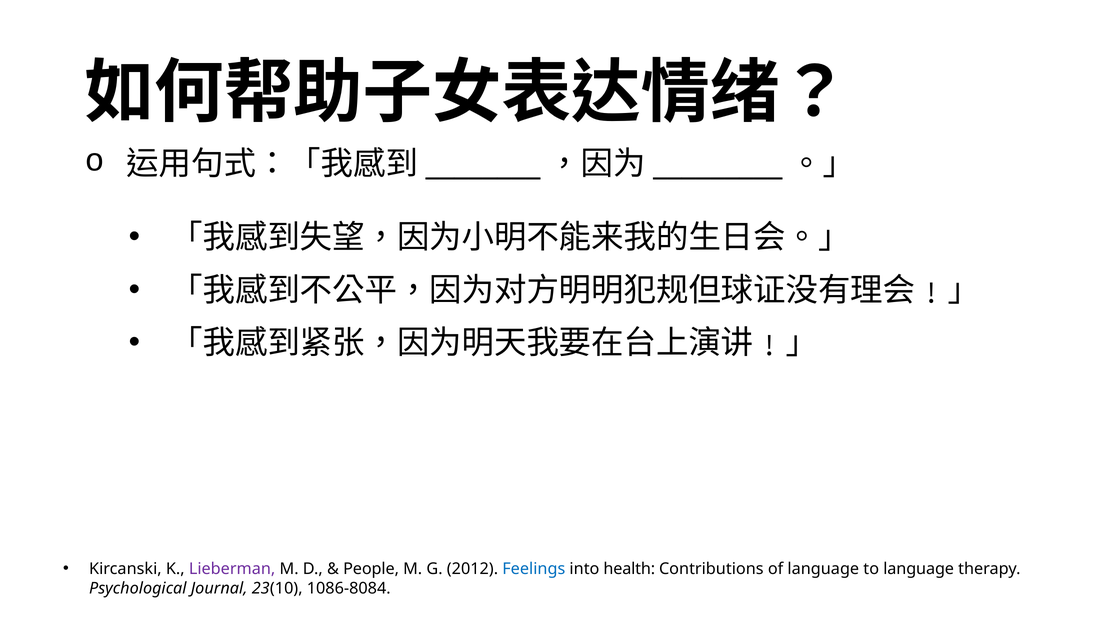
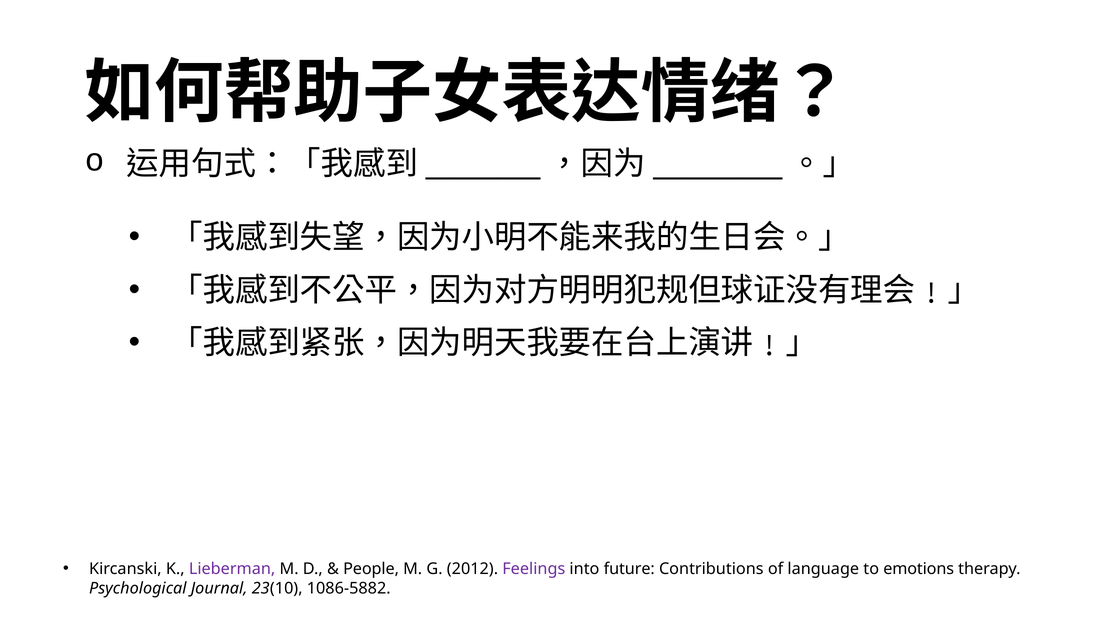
Feelings colour: blue -> purple (534, 569)
health: health -> future (629, 569)
to language: language -> emotions (919, 569)
1086-8084: 1086-8084 -> 1086-5882 (349, 589)
